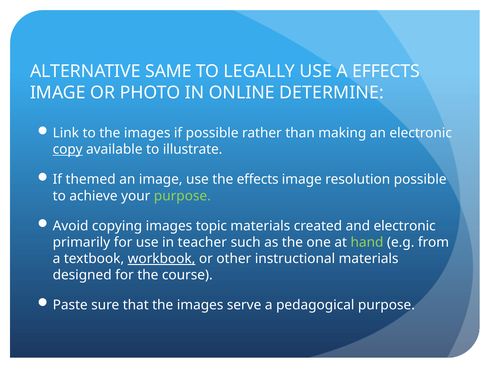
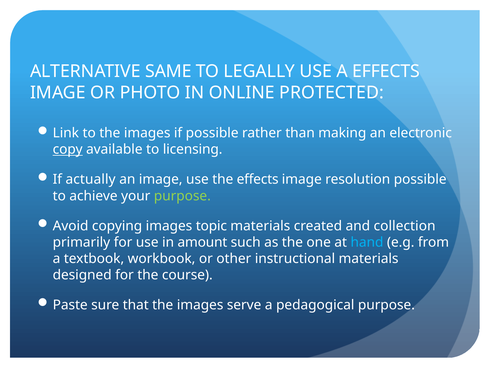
DETERMINE: DETERMINE -> PROTECTED (332, 93)
illustrate: illustrate -> licensing (193, 149)
themed: themed -> actually (91, 179)
and electronic: electronic -> collection (405, 226)
teacher: teacher -> amount (202, 242)
hand colour: light green -> light blue (367, 242)
workbook underline: present -> none (162, 258)
